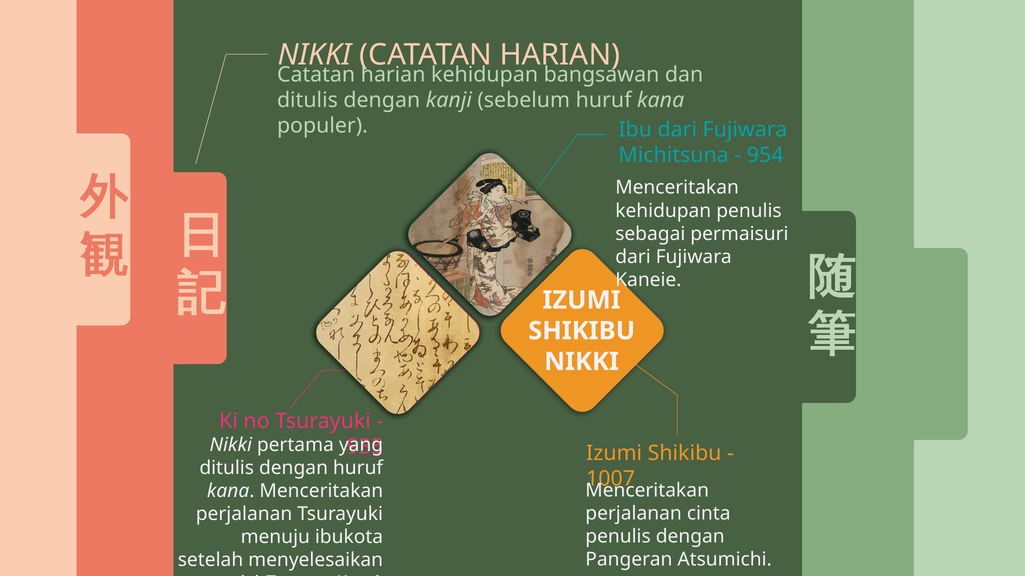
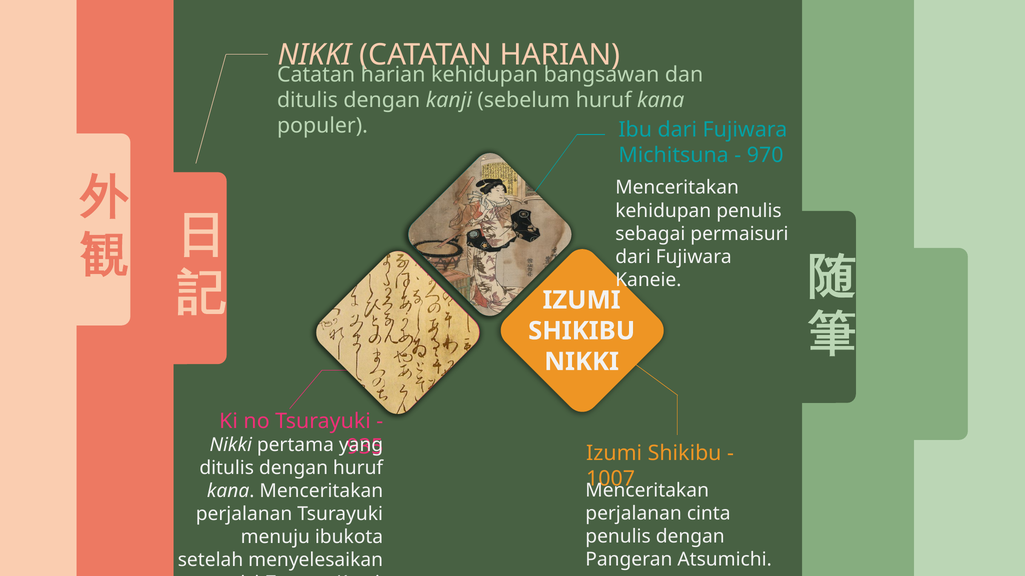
954: 954 -> 970 (765, 155)
